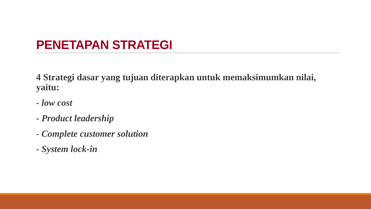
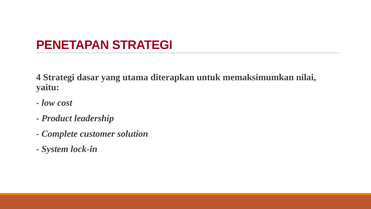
tujuan: tujuan -> utama (135, 77)
